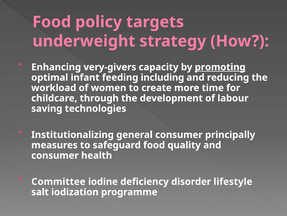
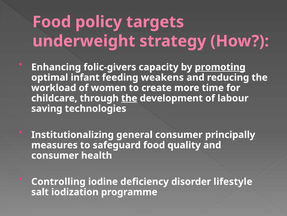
very-givers: very-givers -> folic-givers (110, 67)
including: including -> weakens (162, 77)
the underline: none -> present (129, 98)
Committee: Committee -> Controlling (58, 181)
